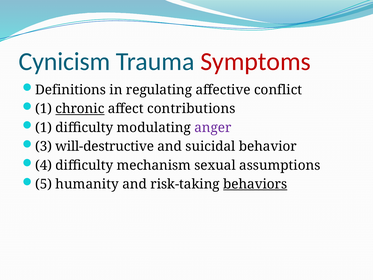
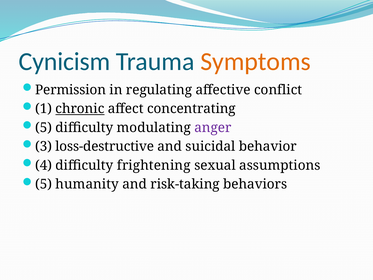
Symptoms colour: red -> orange (256, 62)
Definitions: Definitions -> Permission (71, 90)
contributions: contributions -> concentrating (191, 109)
1: 1 -> 5 (44, 127)
will-destructive: will-destructive -> loss-destructive (105, 146)
mechanism: mechanism -> frightening (154, 165)
behaviors underline: present -> none (255, 184)
